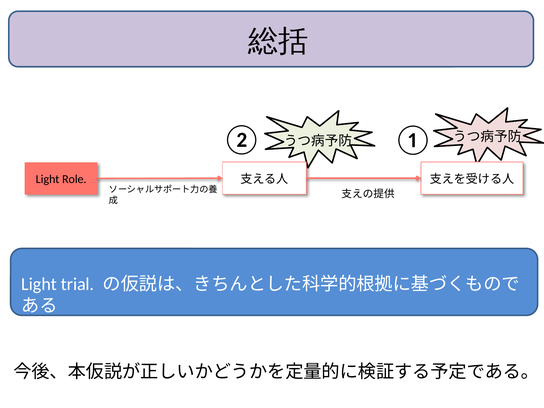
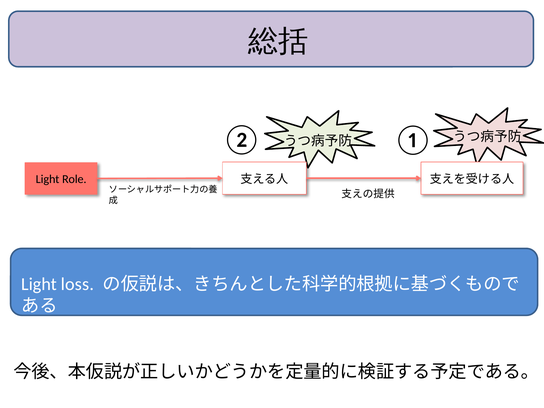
trial: trial -> loss (77, 284)
